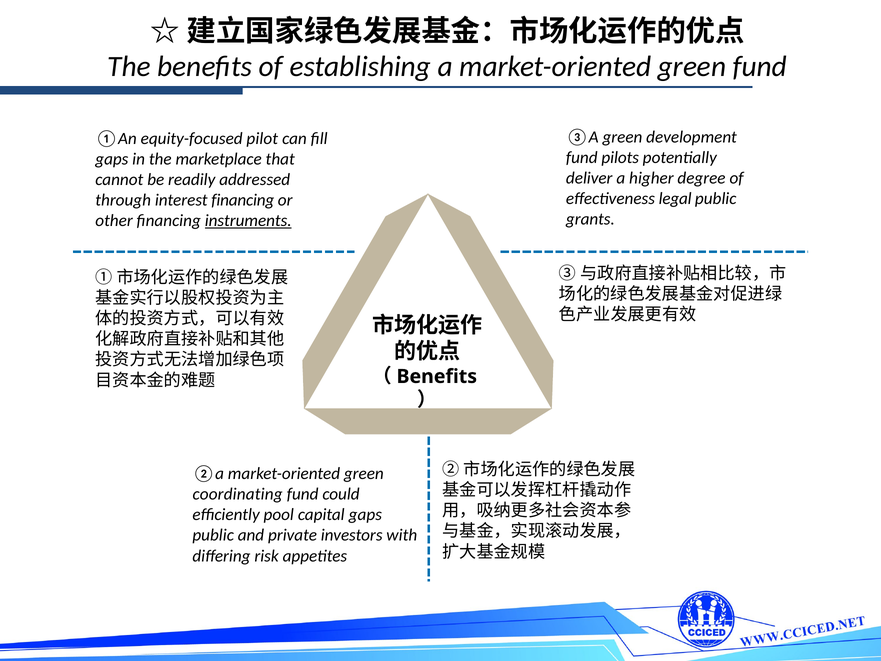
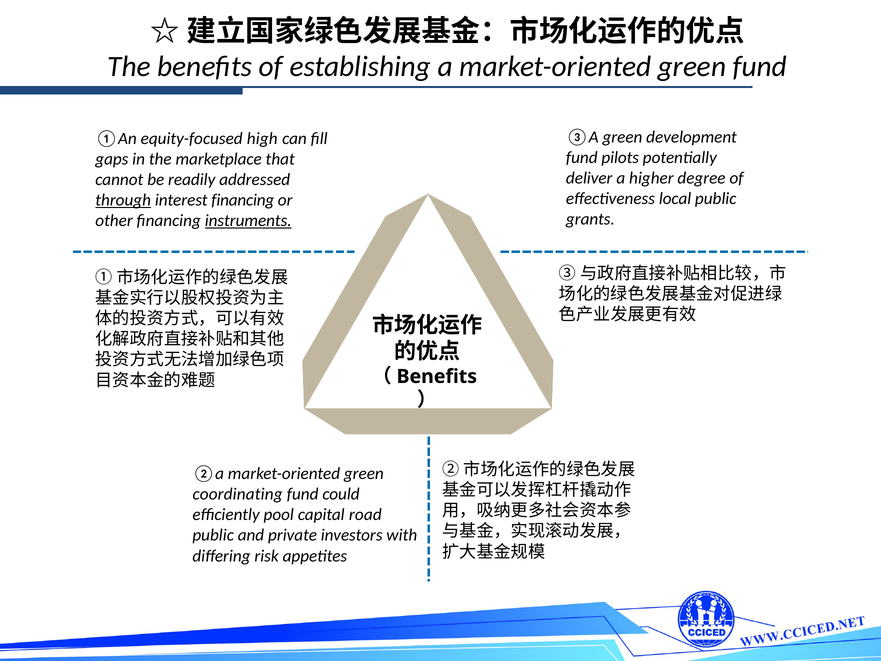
pilot: pilot -> high (262, 138)
legal: legal -> local (675, 199)
through underline: none -> present (123, 200)
capital gaps: gaps -> road (365, 515)
